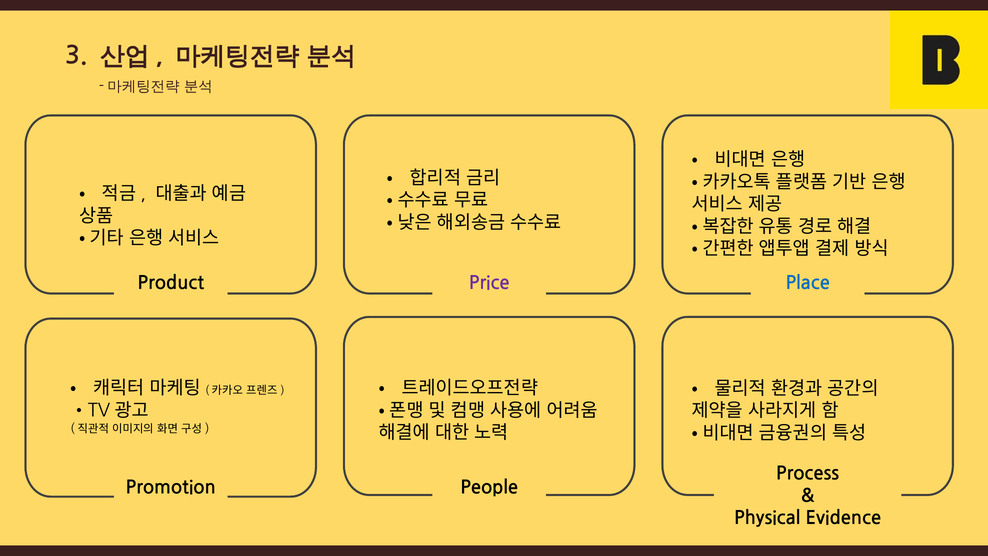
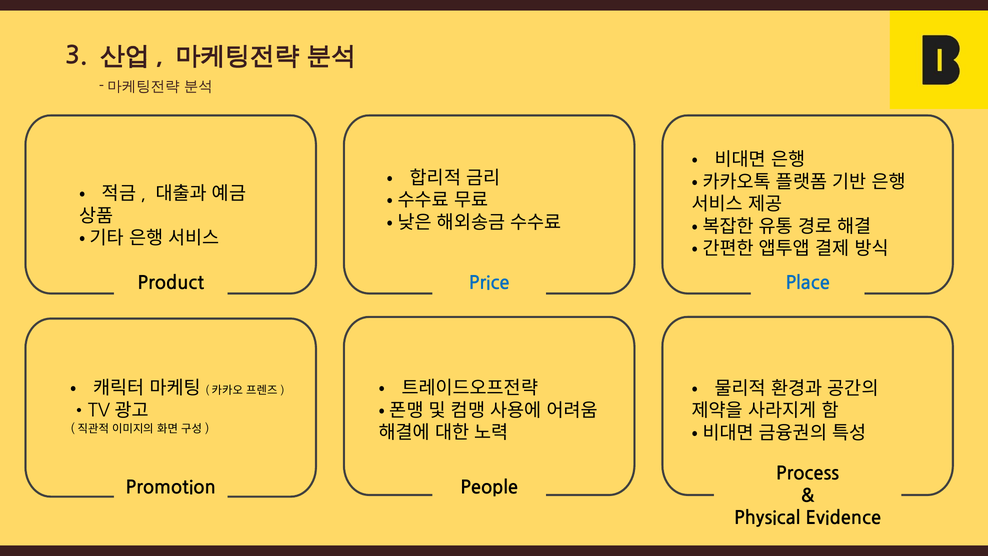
Price colour: purple -> blue (489, 283)
